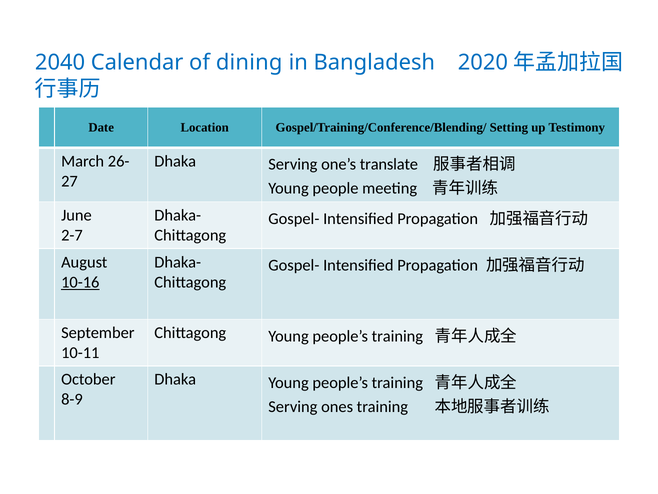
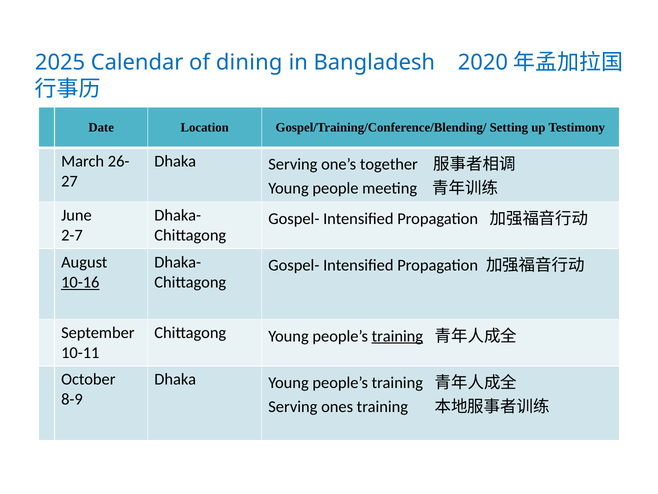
2040: 2040 -> 2025 (60, 63)
translate: translate -> together (389, 164)
training underline: none -> present (397, 336)
